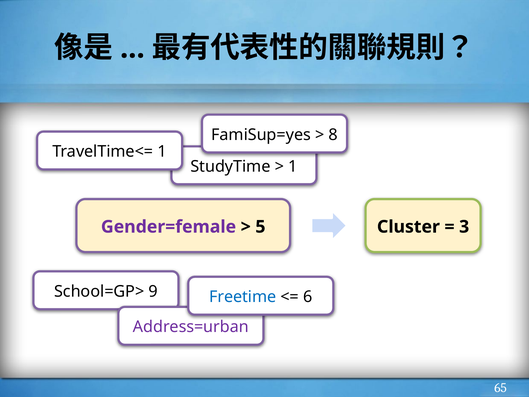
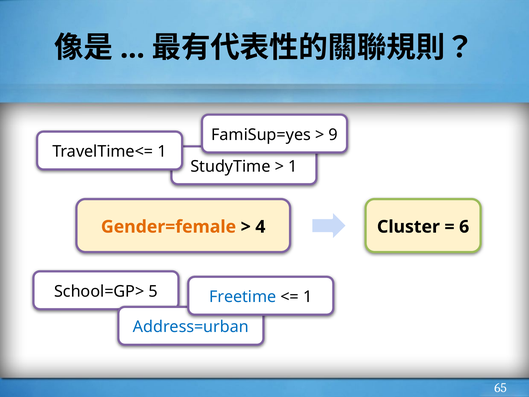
8: 8 -> 9 (333, 135)
Gender=female colour: purple -> orange (169, 227)
5: 5 -> 4 (260, 227)
3: 3 -> 6 (464, 227)
9: 9 -> 5 (153, 291)
6: 6 -> 1 (308, 297)
Address=urban colour: purple -> blue (191, 327)
